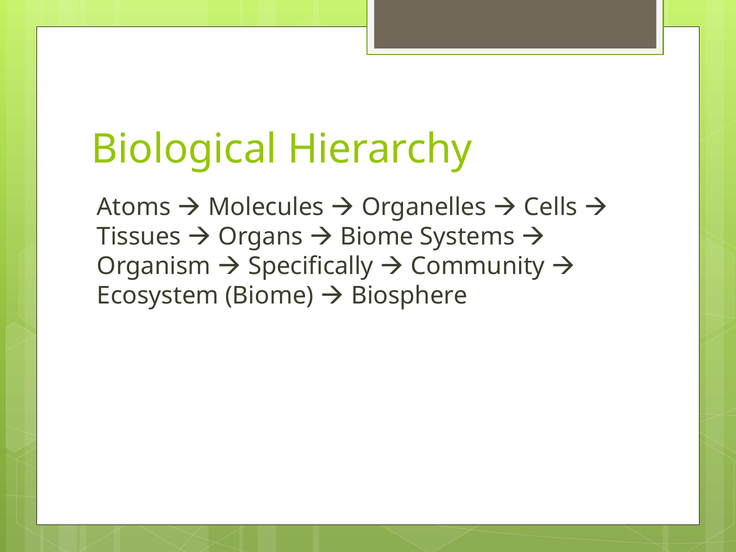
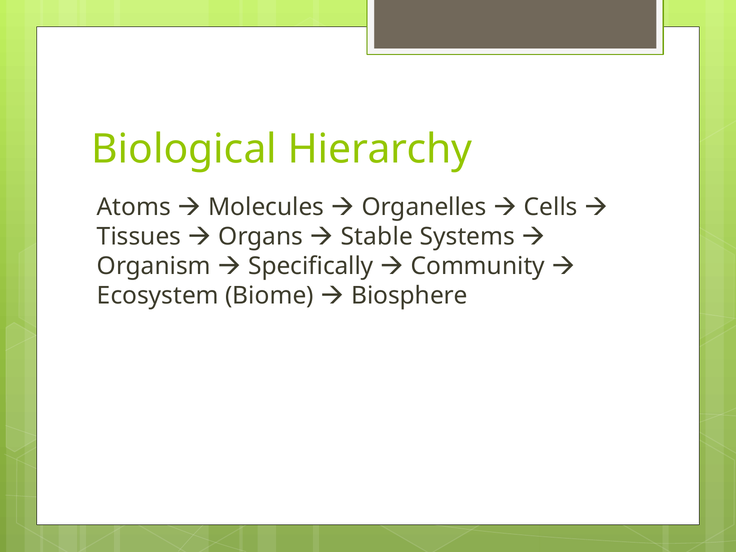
Biome: Biome -> Stable (377, 237)
